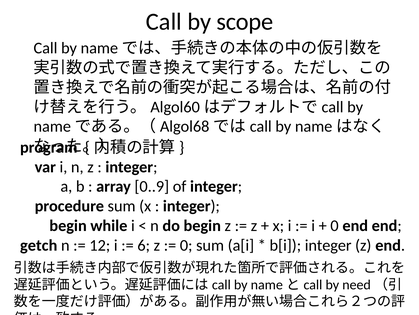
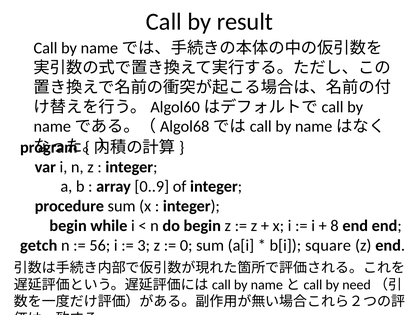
scope: scope -> result (245, 22)
0: 0 -> 8 (335, 225)
12: 12 -> 56 (100, 245)
6: 6 -> 3 (144, 245)
b[i integer: integer -> square (328, 245)
